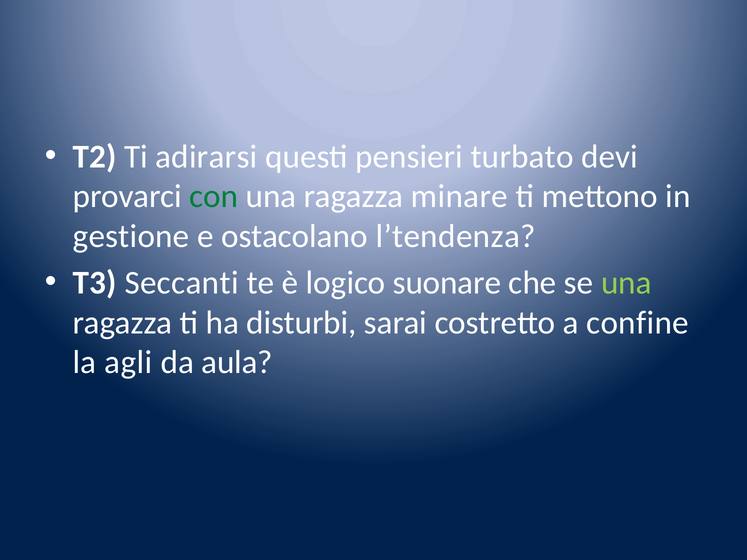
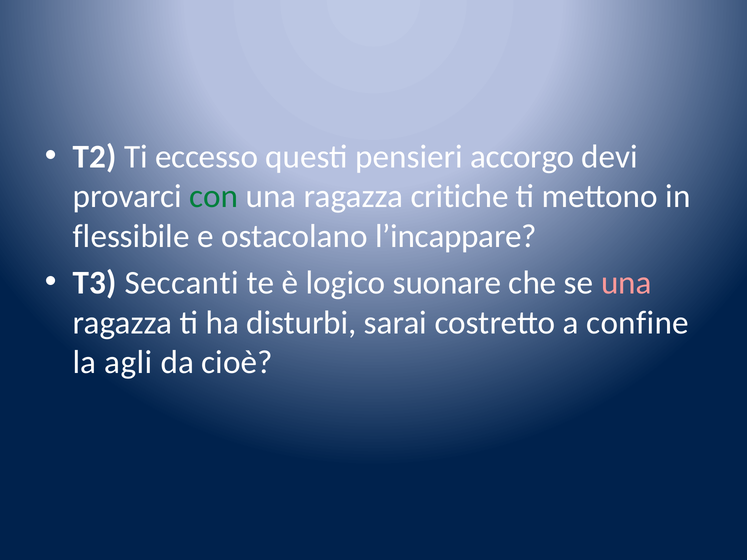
adirarsi: adirarsi -> eccesso (207, 157)
turbato: turbato -> accorgo (522, 157)
minare: minare -> critiche (460, 197)
gestione: gestione -> flessibile (131, 236)
l’tendenza: l’tendenza -> l’incappare (456, 236)
una colour: light green -> pink (626, 283)
aula: aula -> cioè (237, 363)
